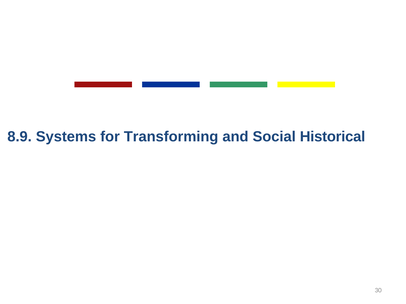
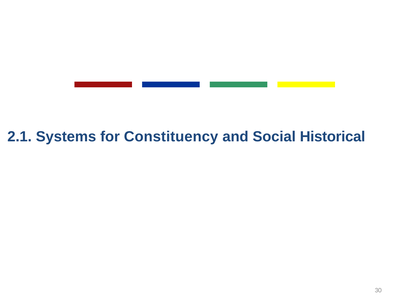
8.9: 8.9 -> 2.1 (20, 137)
Transforming: Transforming -> Constituency (171, 137)
